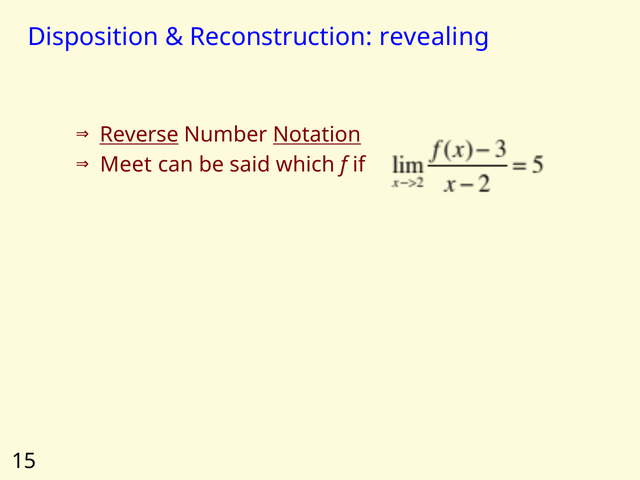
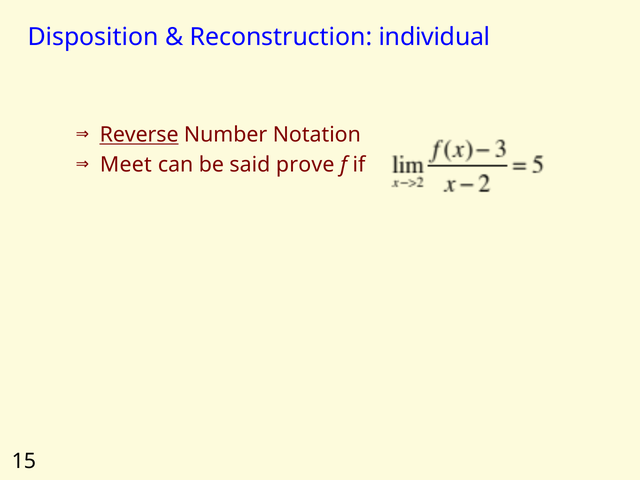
revealing: revealing -> individual (435, 37)
Notation underline: present -> none (317, 135)
which: which -> prove (305, 165)
